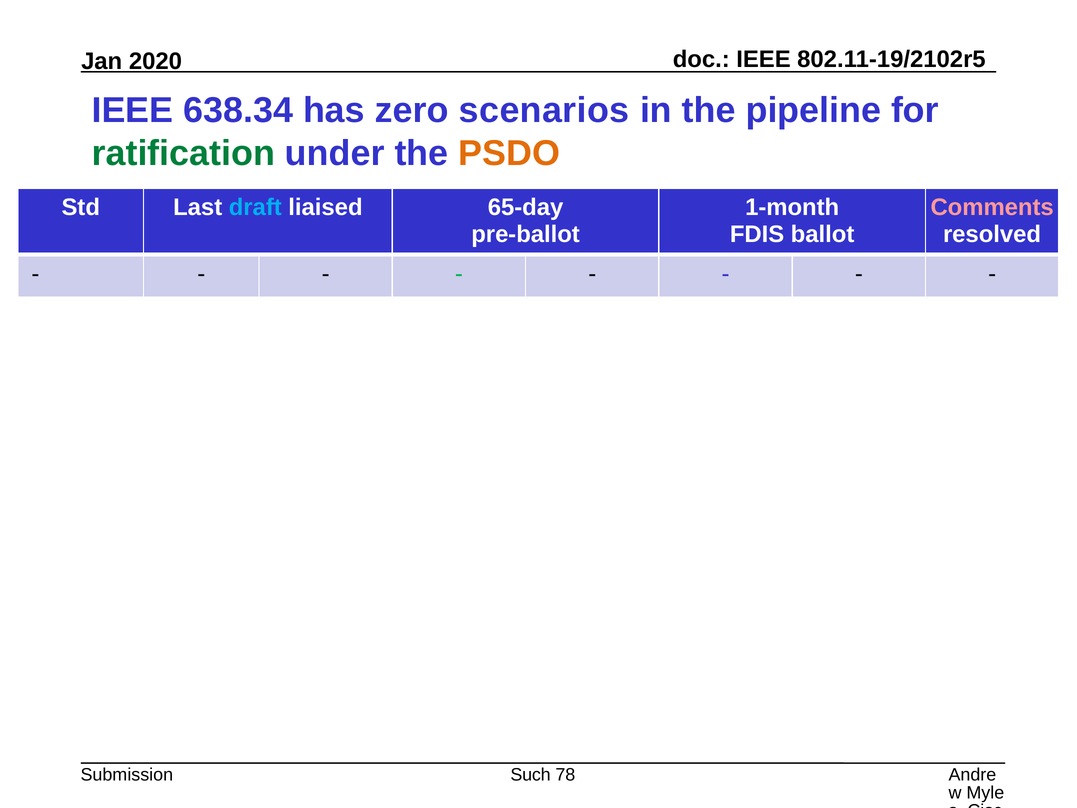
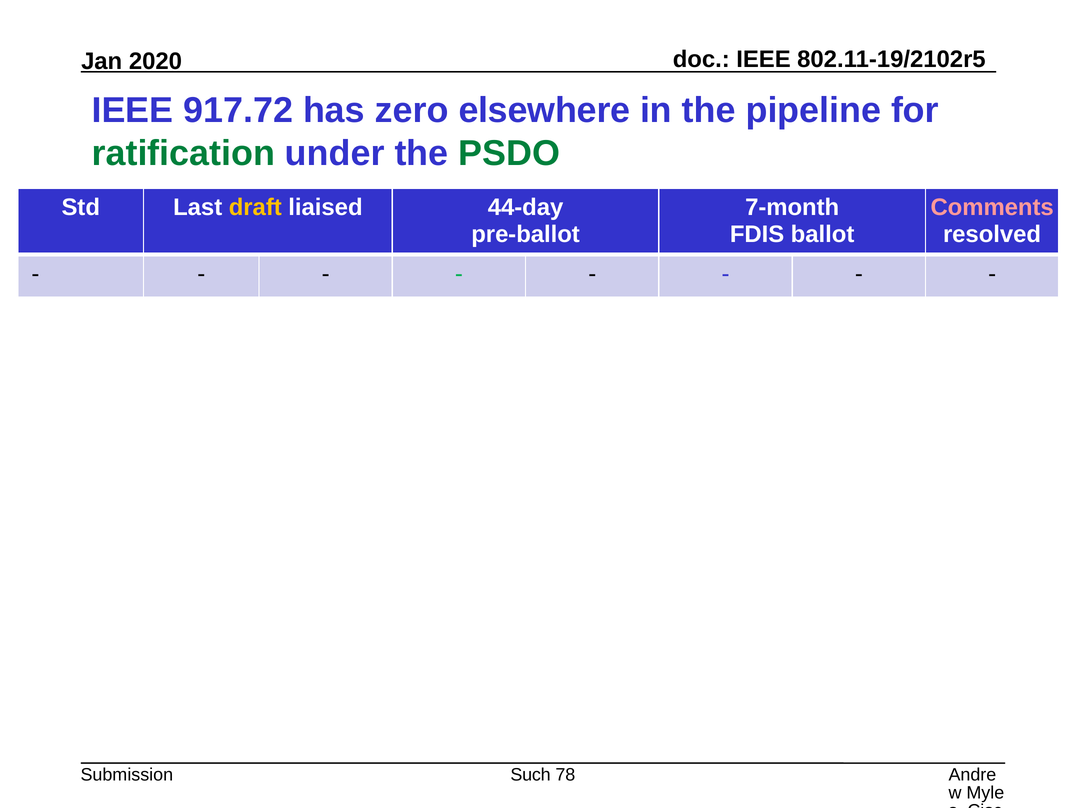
638.34: 638.34 -> 917.72 (238, 110)
scenarios: scenarios -> elsewhere (544, 110)
PSDO colour: orange -> green (509, 153)
draft colour: light blue -> yellow (255, 208)
65-day: 65-day -> 44-day (526, 208)
1-month: 1-month -> 7-month (792, 208)
